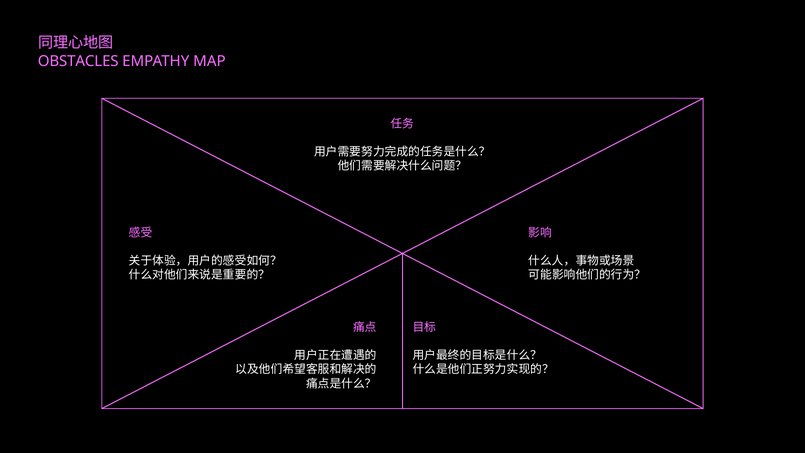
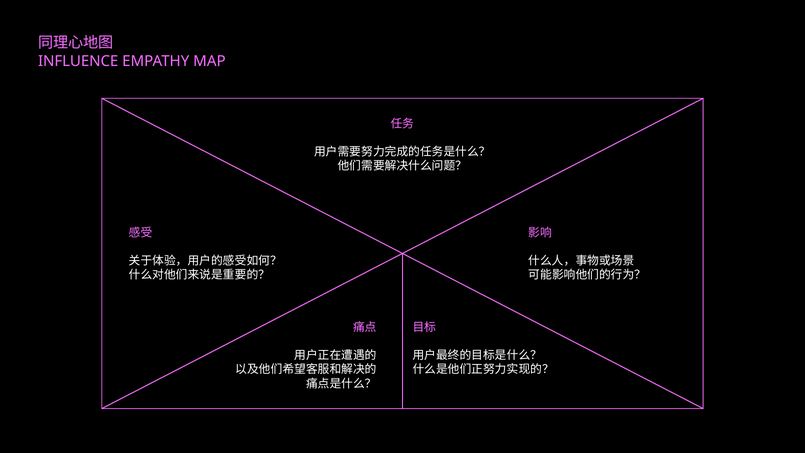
OBSTACLES: OBSTACLES -> INFLUENCE (78, 61)
